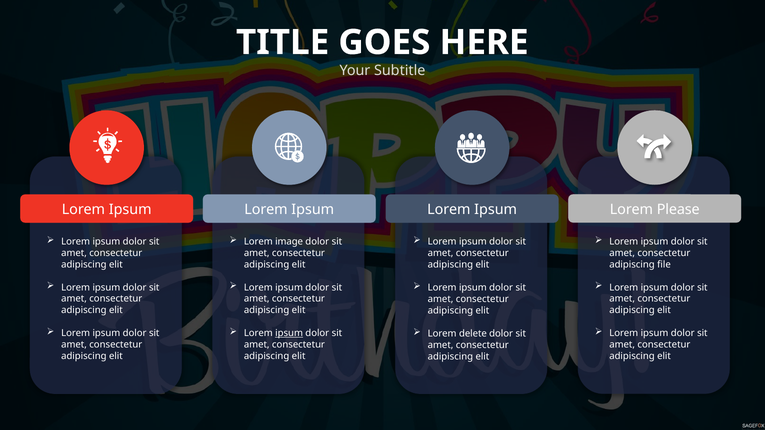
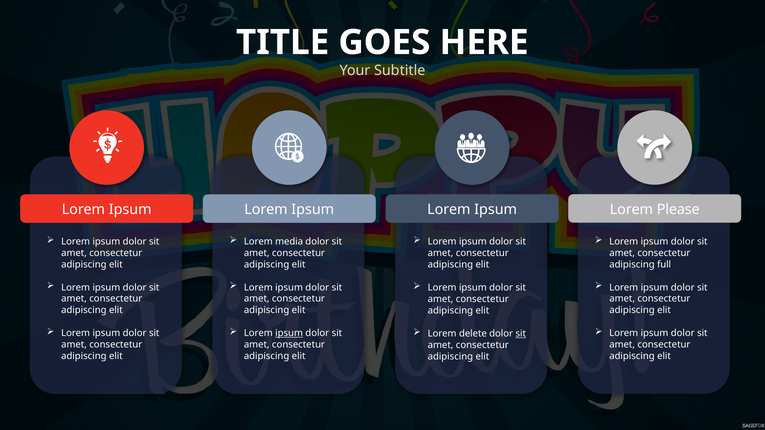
image: image -> media (289, 242)
file: file -> full (664, 265)
sit underline: none -> present (521, 334)
